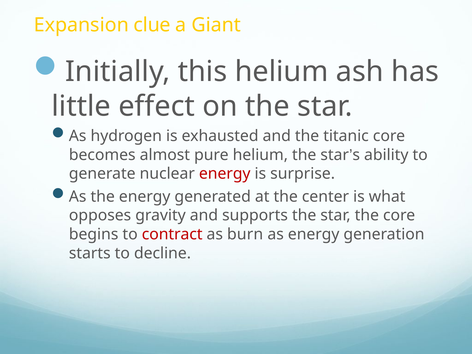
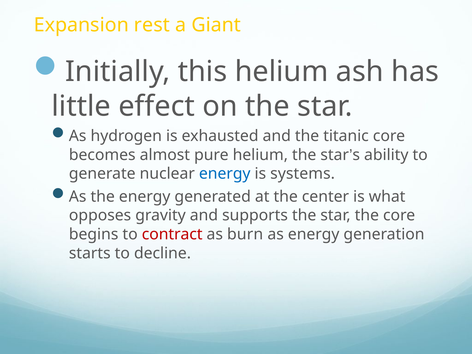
clue: clue -> rest (152, 25)
energy colour: red -> blue (225, 174)
surprise: surprise -> systems (303, 174)
